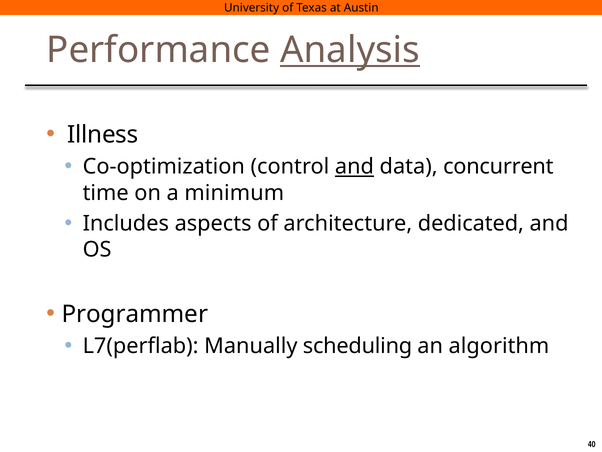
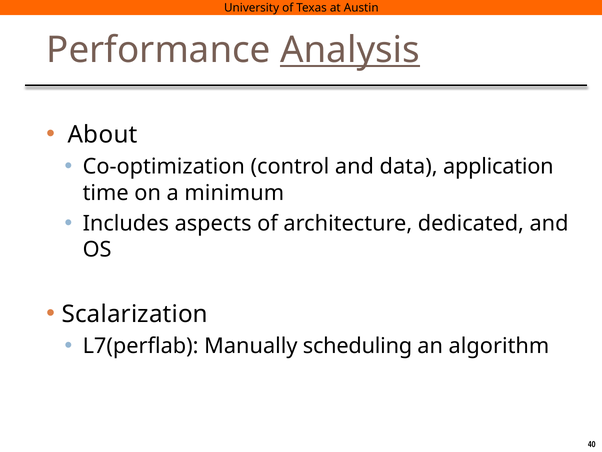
Illness: Illness -> About (103, 135)
and underline: present -> none (354, 167)
concurrent: concurrent -> application (498, 167)
Programmer: Programmer -> Scalarization (135, 314)
